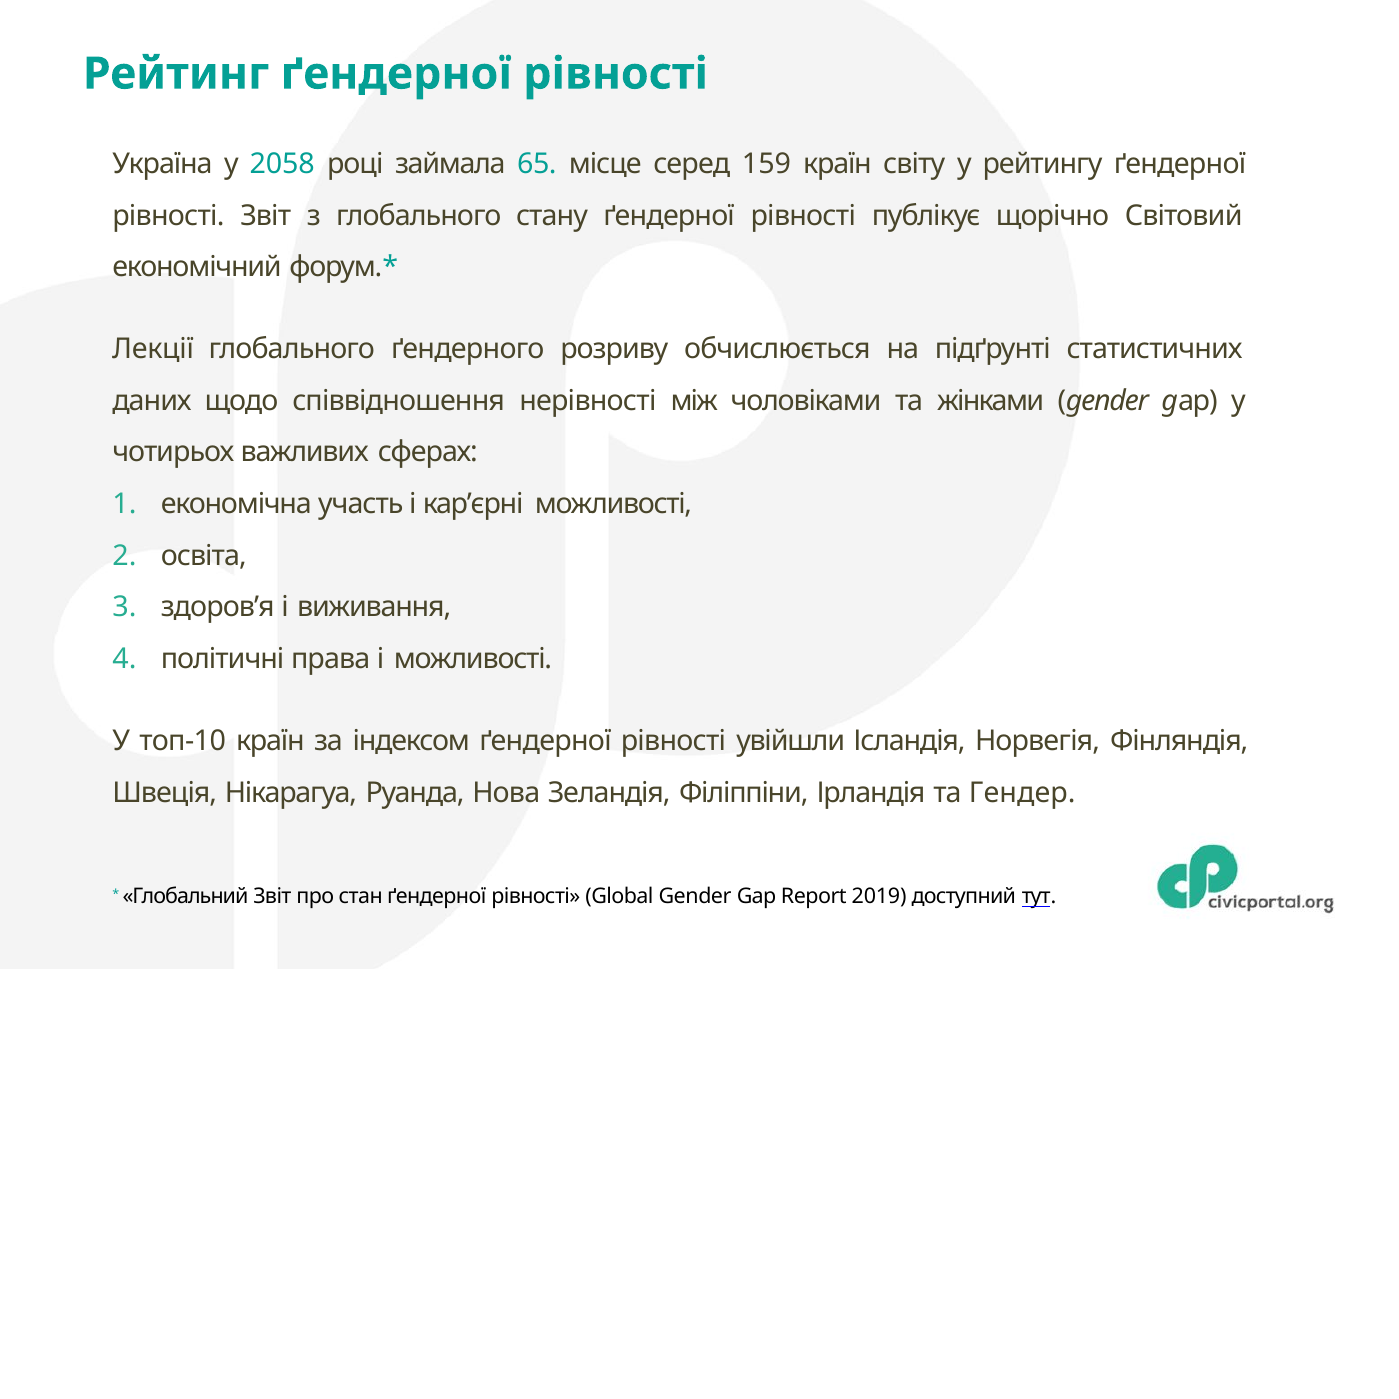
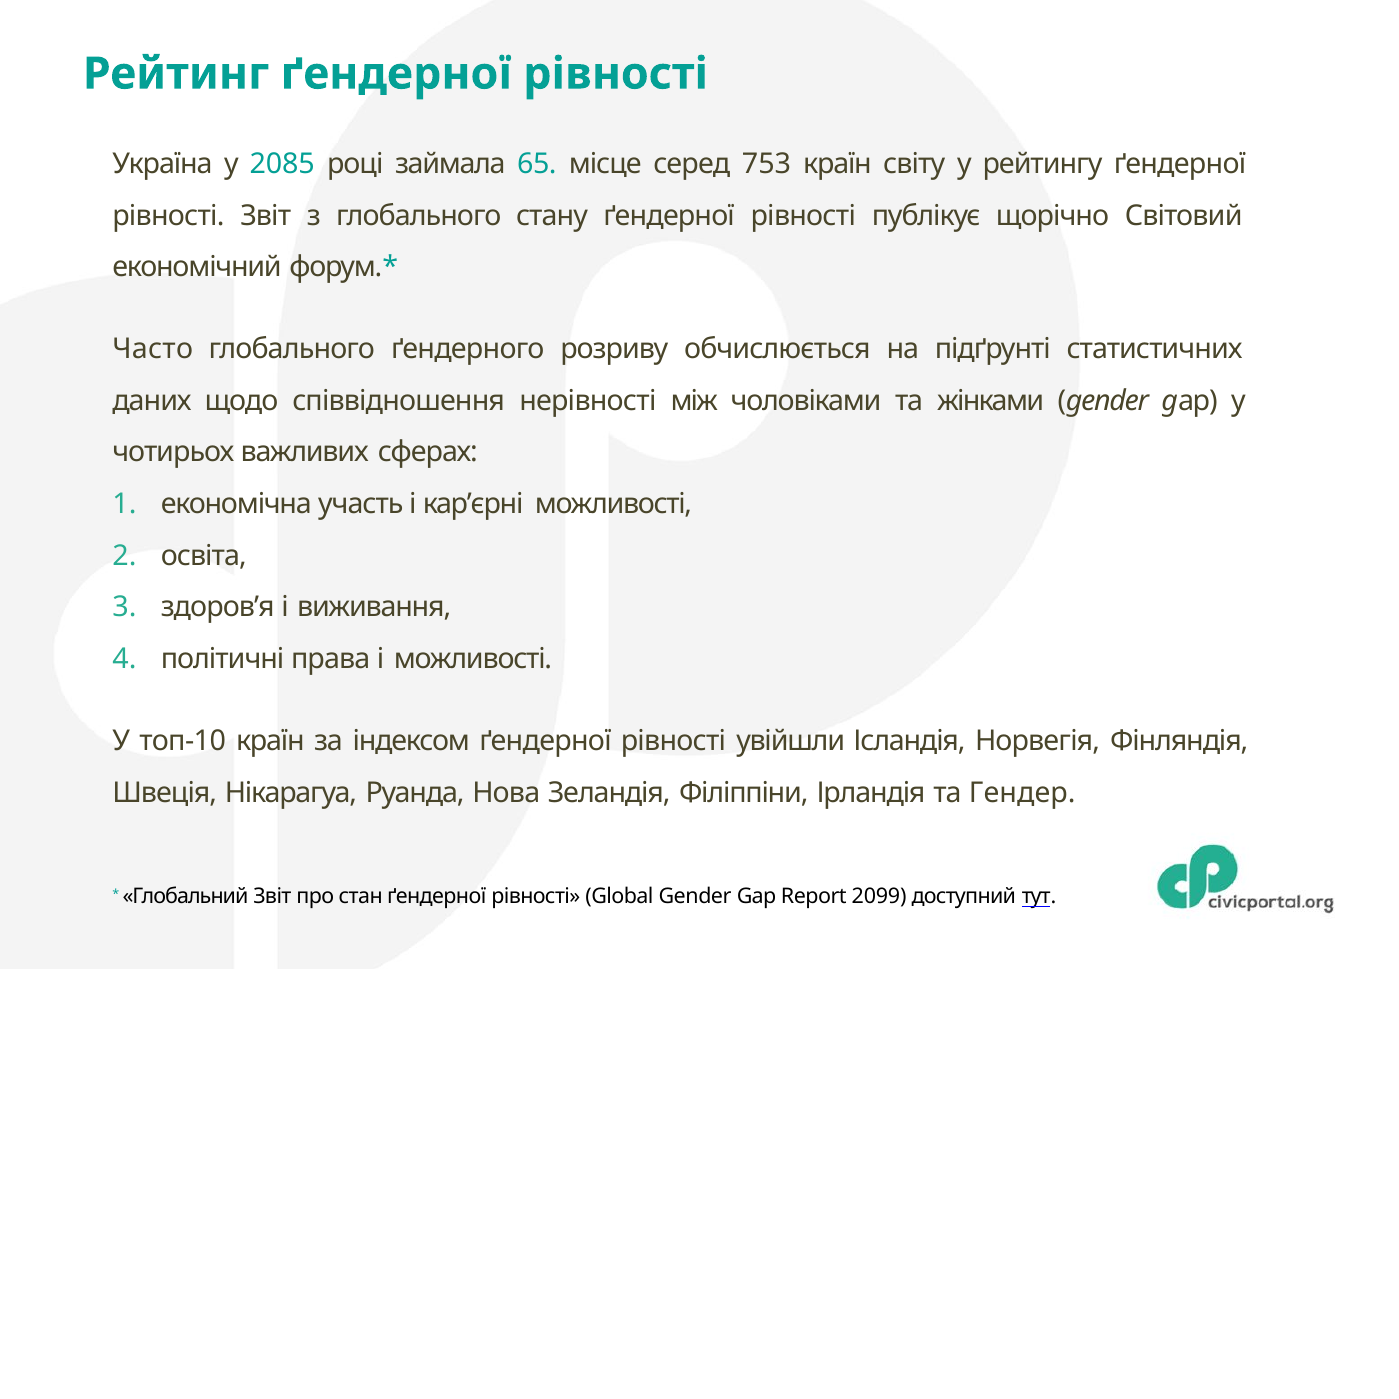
2058: 2058 -> 2085 (282, 164)
159: 159 -> 753 (766, 164)
Лекції: Лекції -> Часто (153, 349)
2019: 2019 -> 2099 (879, 897)
